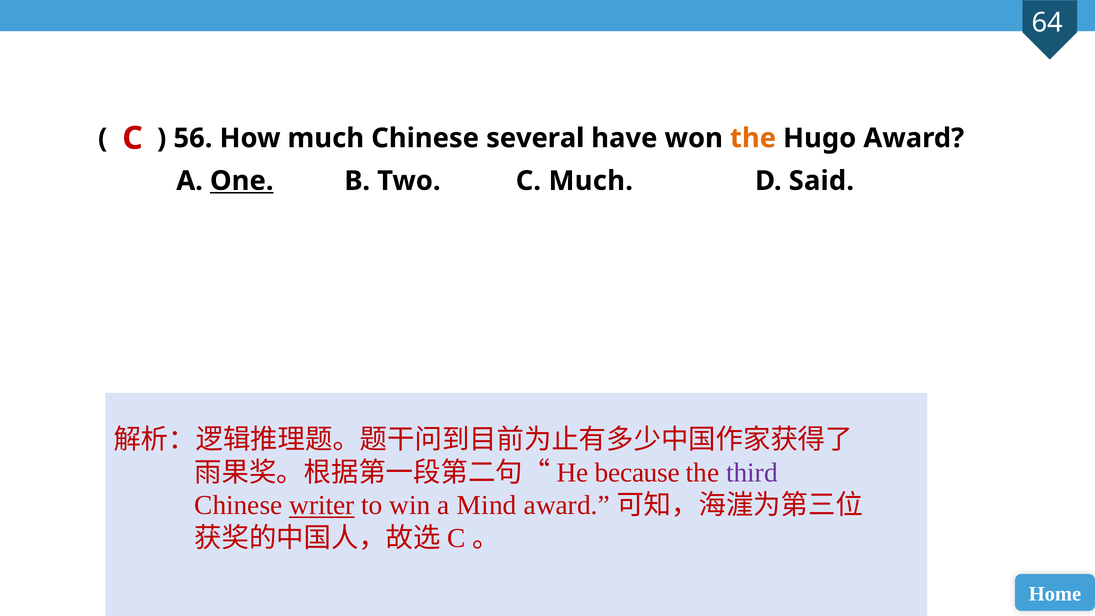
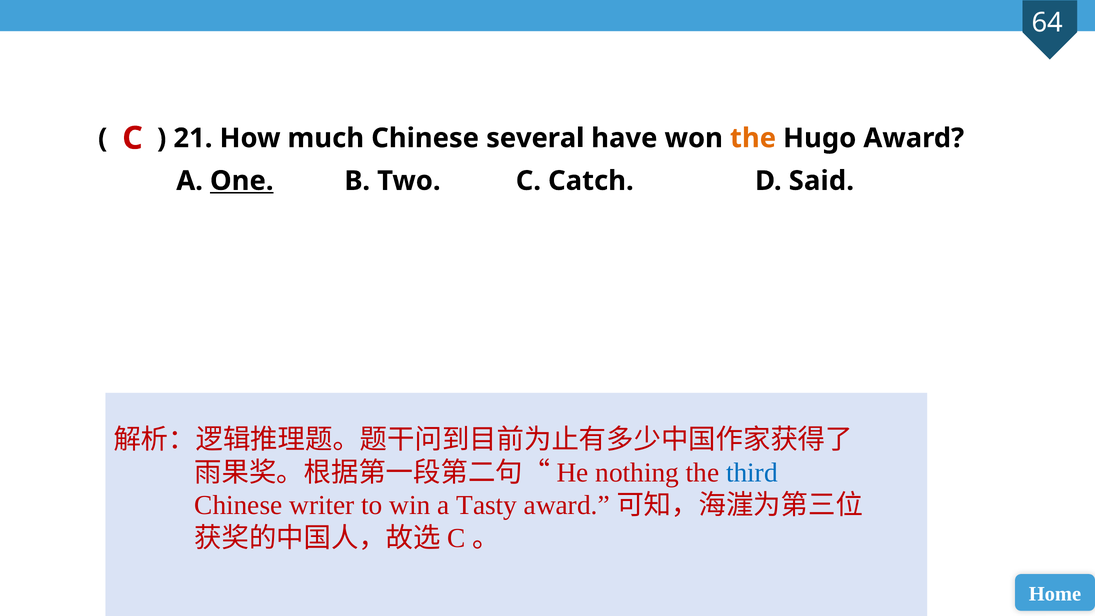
56: 56 -> 21 (193, 138)
C Much: Much -> Catch (591, 181)
because: because -> nothing (637, 473)
third colour: purple -> blue (752, 473)
writer underline: present -> none (322, 505)
Mind: Mind -> Tasty (487, 505)
